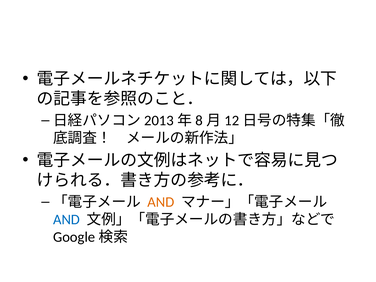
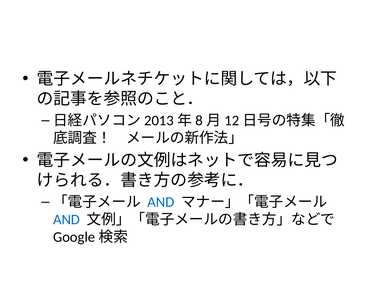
AND colour: orange -> blue (161, 202)
